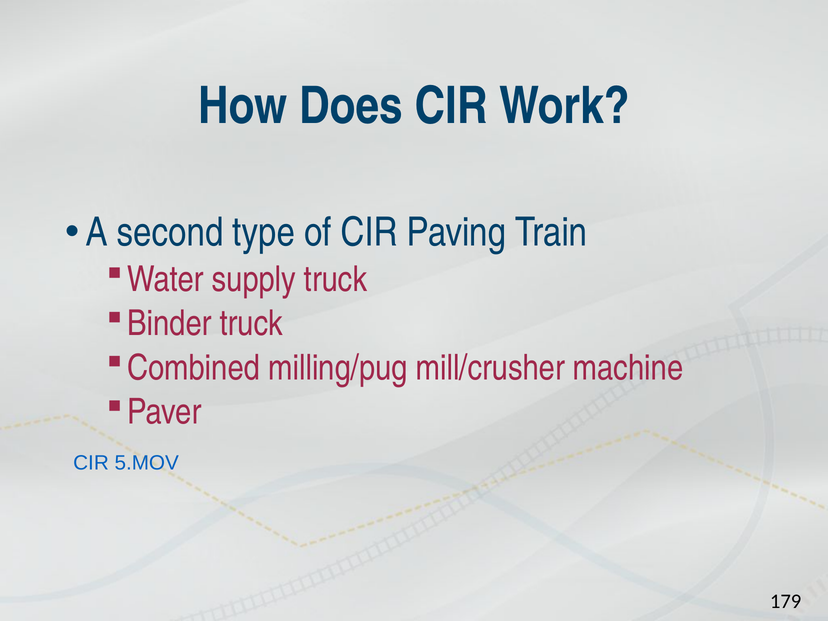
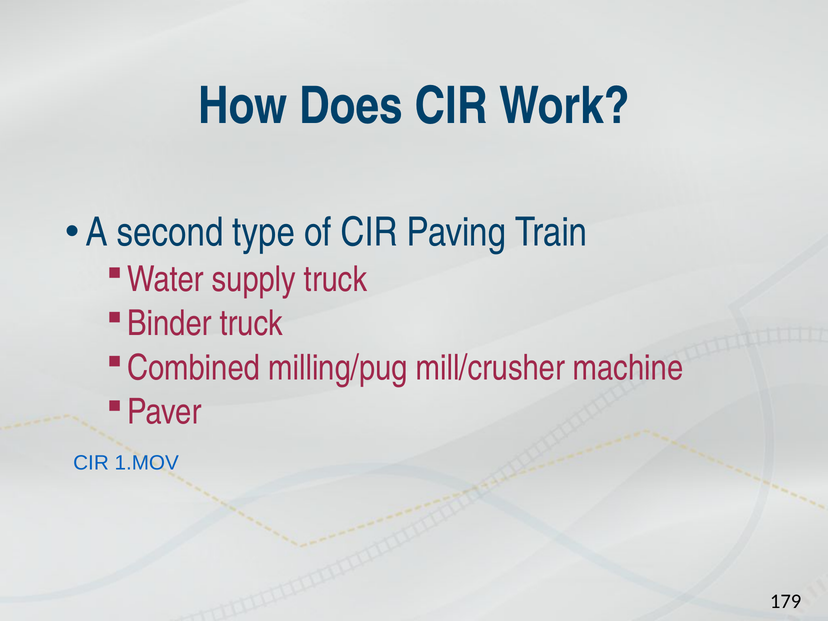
5.MOV: 5.MOV -> 1.MOV (147, 463)
